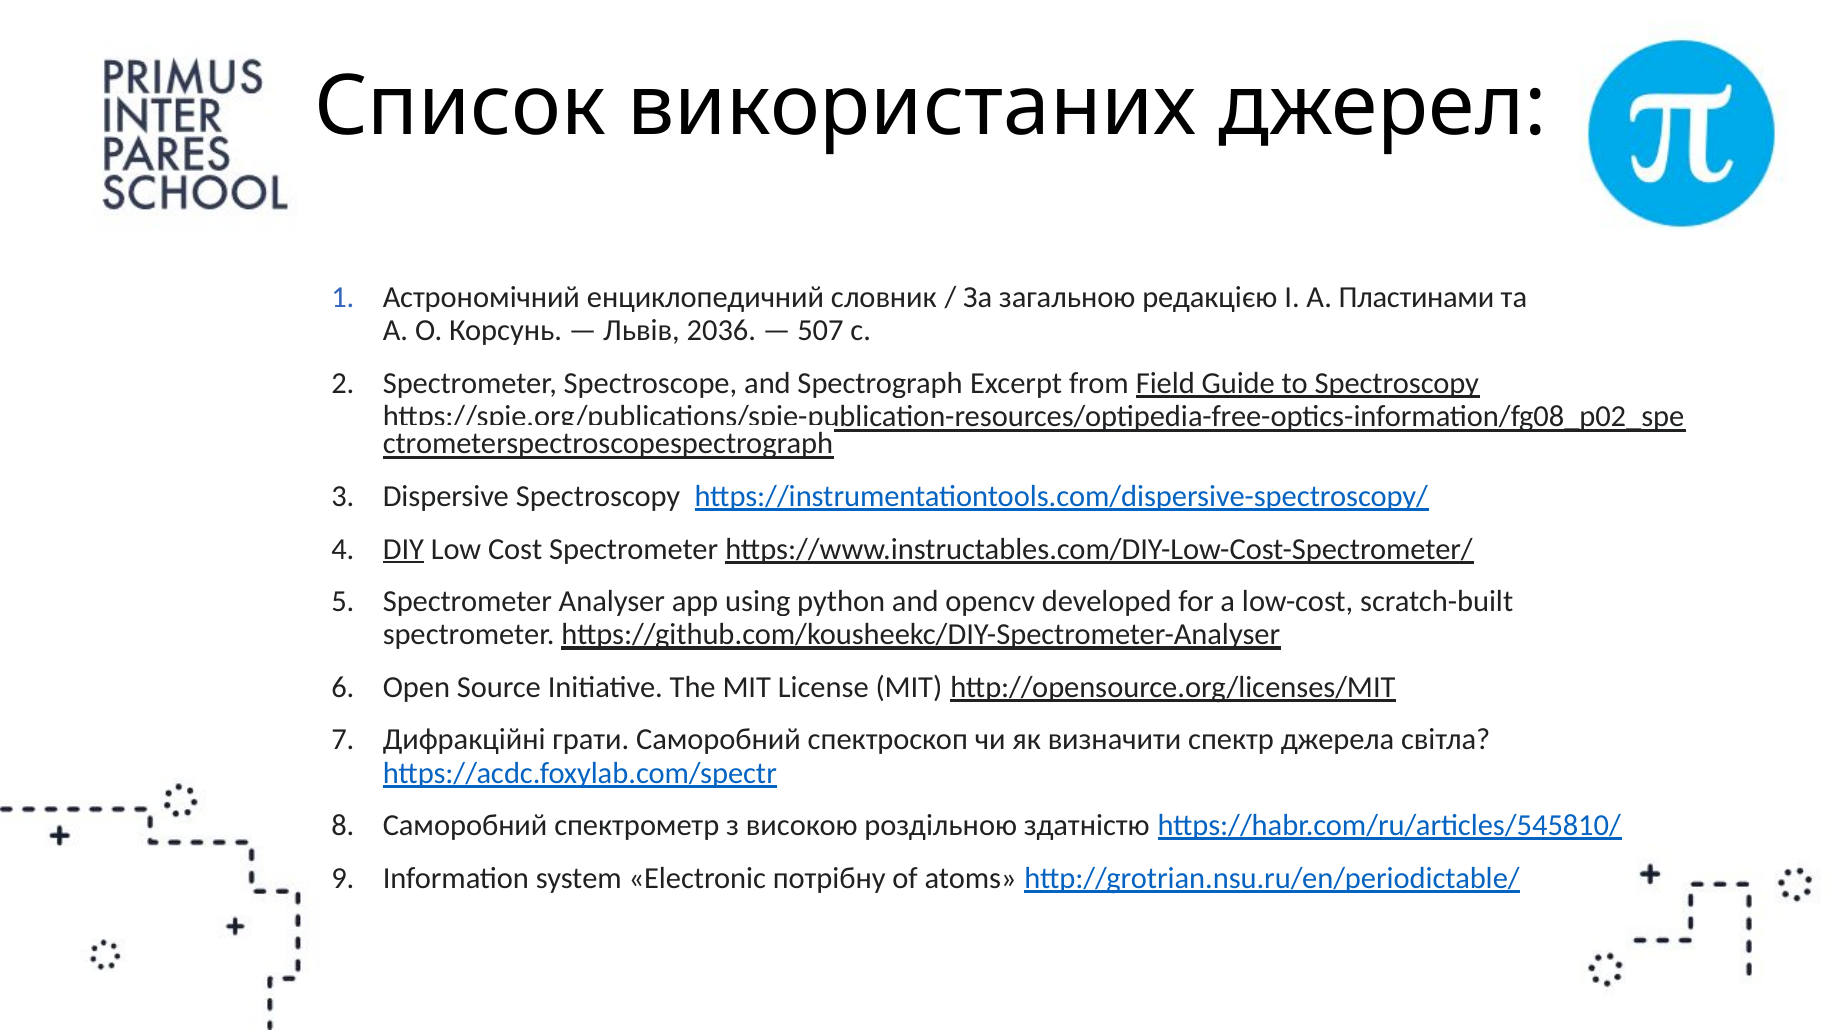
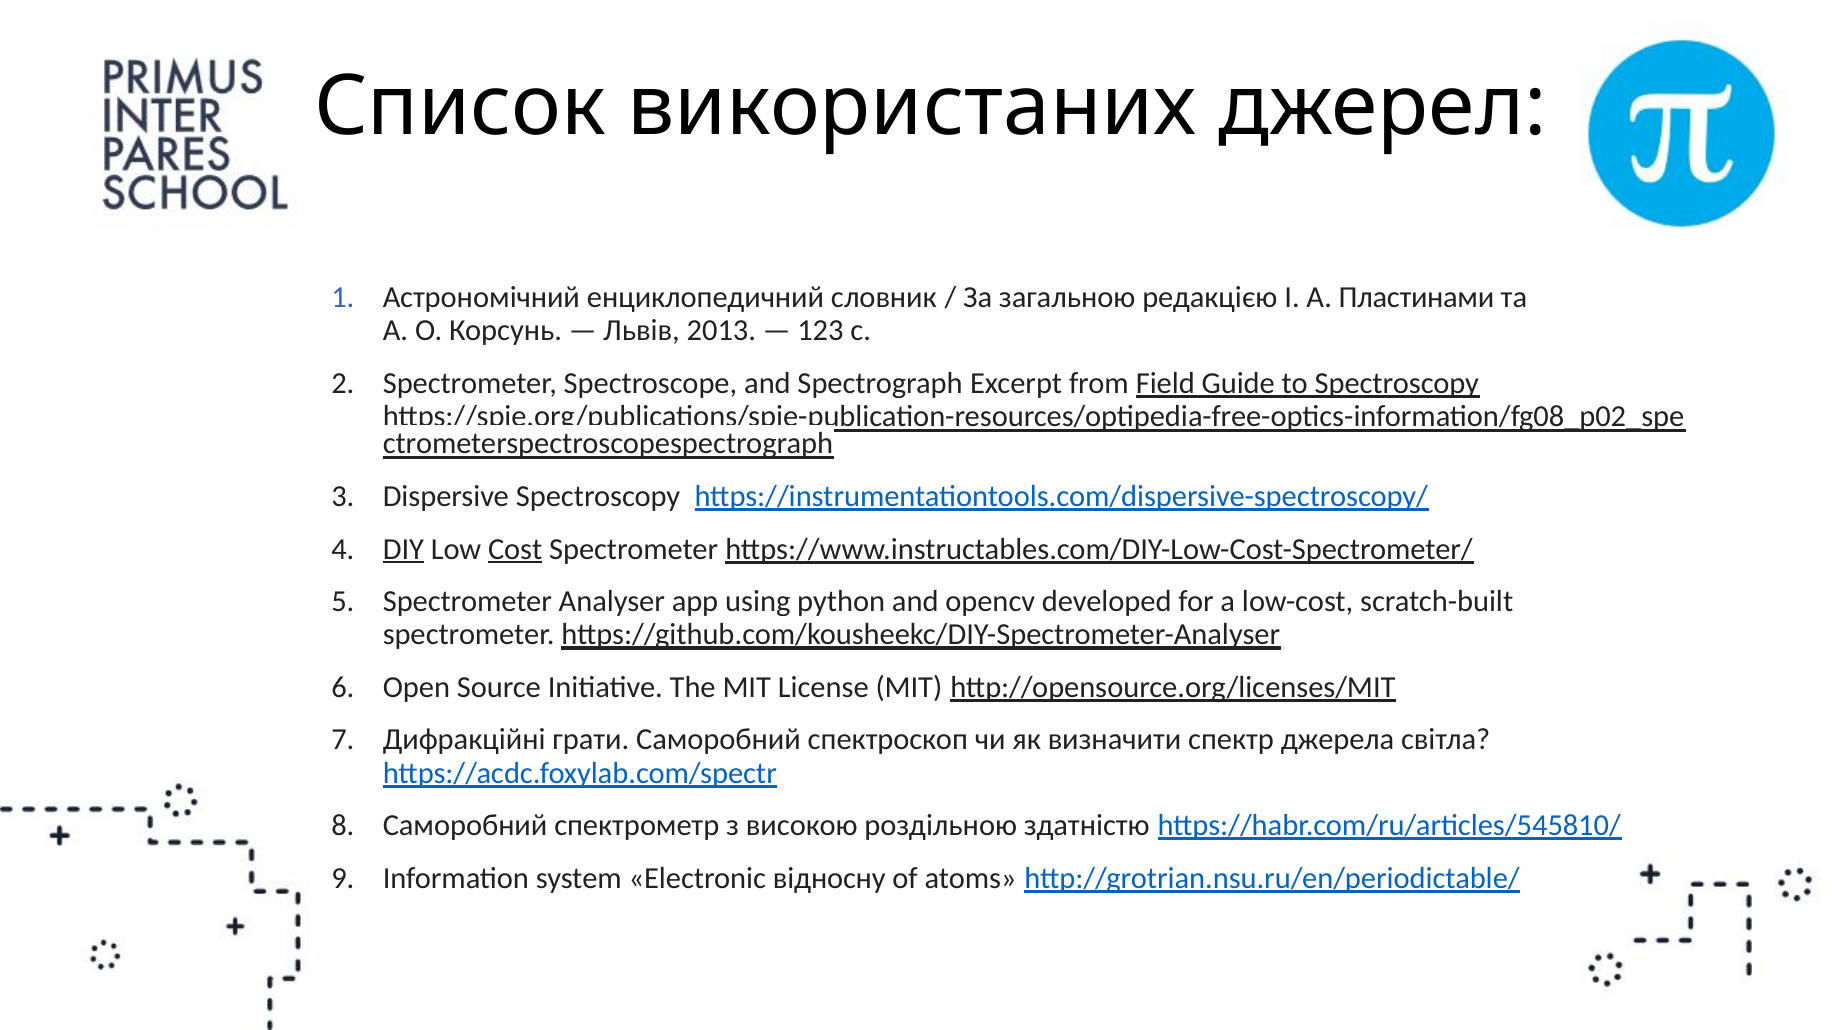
2036: 2036 -> 2013 (721, 331)
507: 507 -> 123 (820, 331)
Cost underline: none -> present (515, 549)
потрібну: потрібну -> відносну (829, 879)
